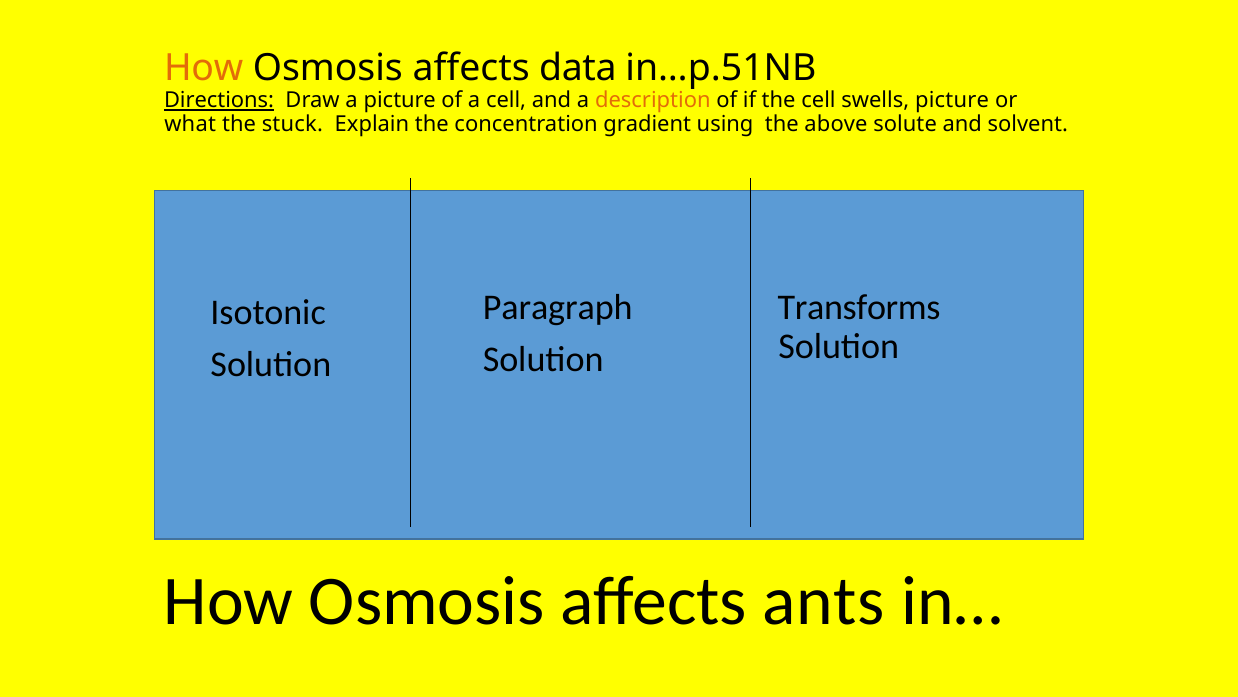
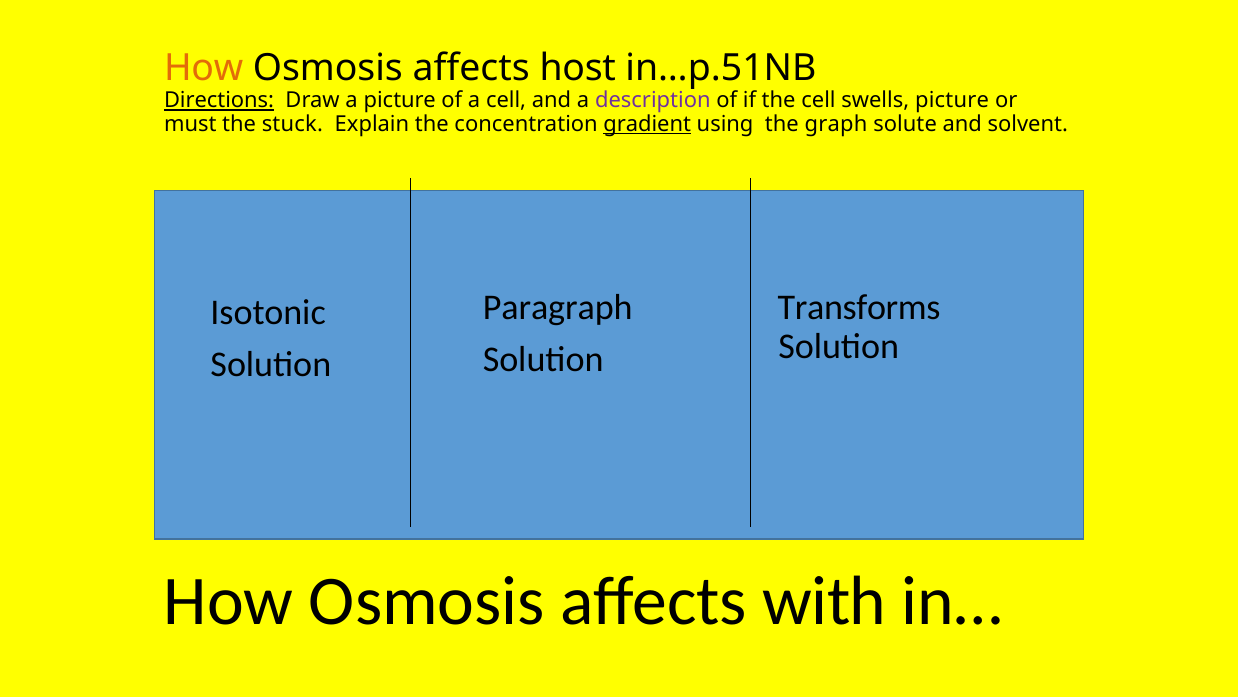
data: data -> host (578, 68)
description colour: orange -> purple (653, 100)
what: what -> must (190, 124)
gradient underline: none -> present (647, 124)
above: above -> graph (836, 124)
ants: ants -> with (825, 601)
